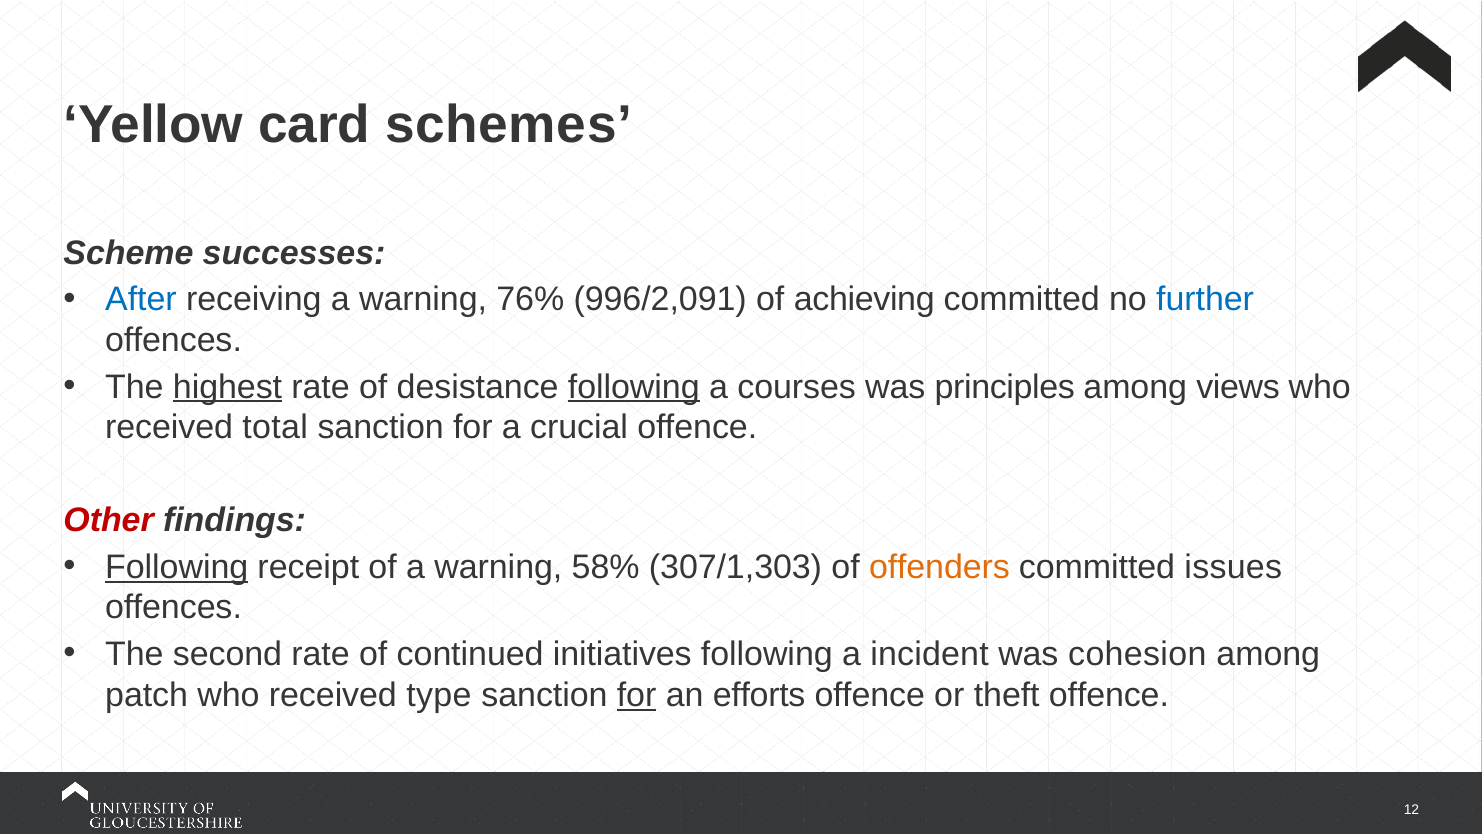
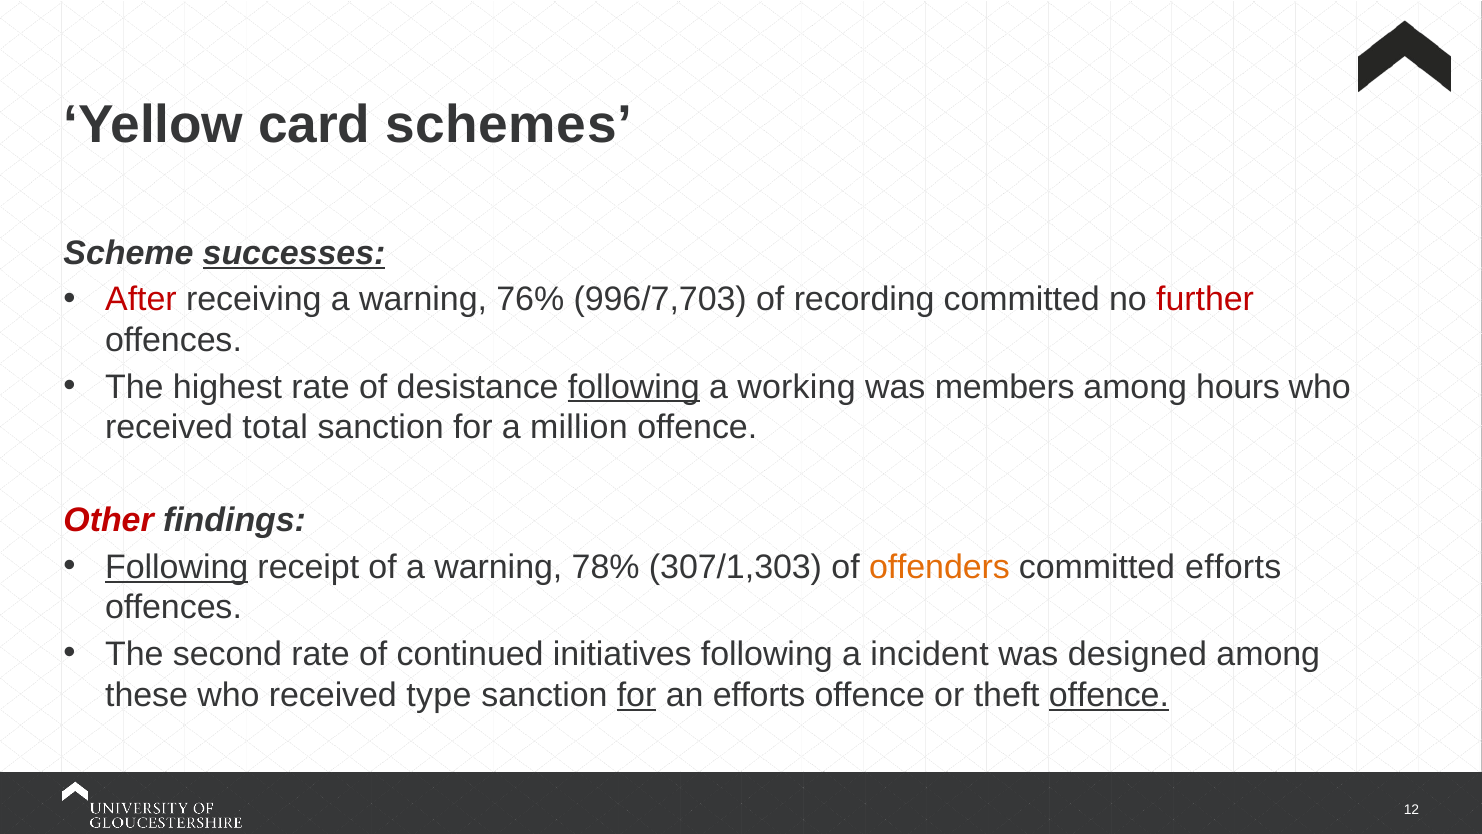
successes underline: none -> present (294, 253)
After colour: blue -> red (141, 299)
996/2,091: 996/2,091 -> 996/7,703 (660, 299)
achieving: achieving -> recording (864, 299)
further colour: blue -> red (1205, 299)
highest underline: present -> none (228, 387)
courses: courses -> working (796, 387)
principles: principles -> members (1005, 387)
views: views -> hours (1238, 387)
crucial: crucial -> million (579, 427)
58%: 58% -> 78% (606, 567)
committed issues: issues -> efforts (1233, 567)
cohesion: cohesion -> designed (1137, 654)
patch: patch -> these (147, 695)
offence underline: none -> present (1109, 695)
